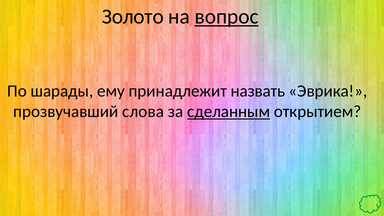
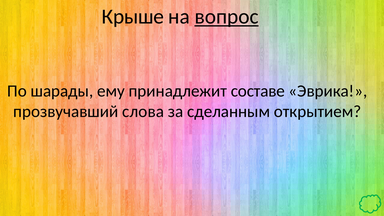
Золото: Золото -> Крыше (133, 17)
назвать: назвать -> составе (258, 91)
сделанным underline: present -> none (229, 112)
